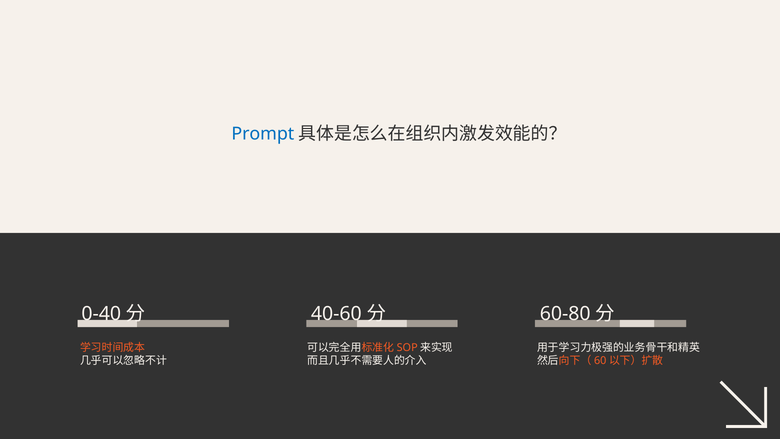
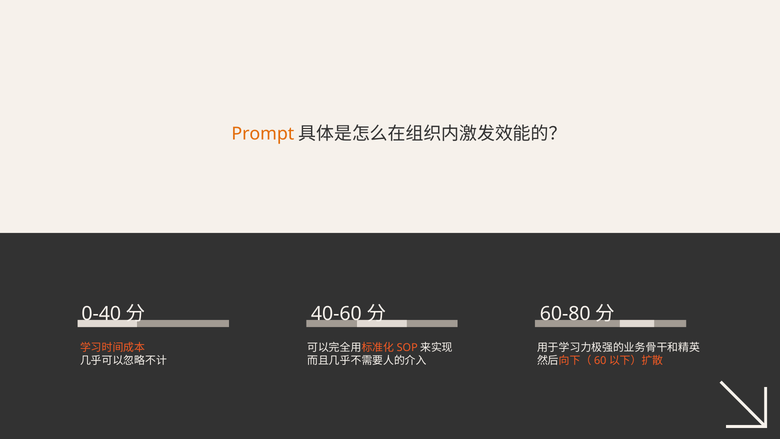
Prompt colour: blue -> orange (263, 134)
